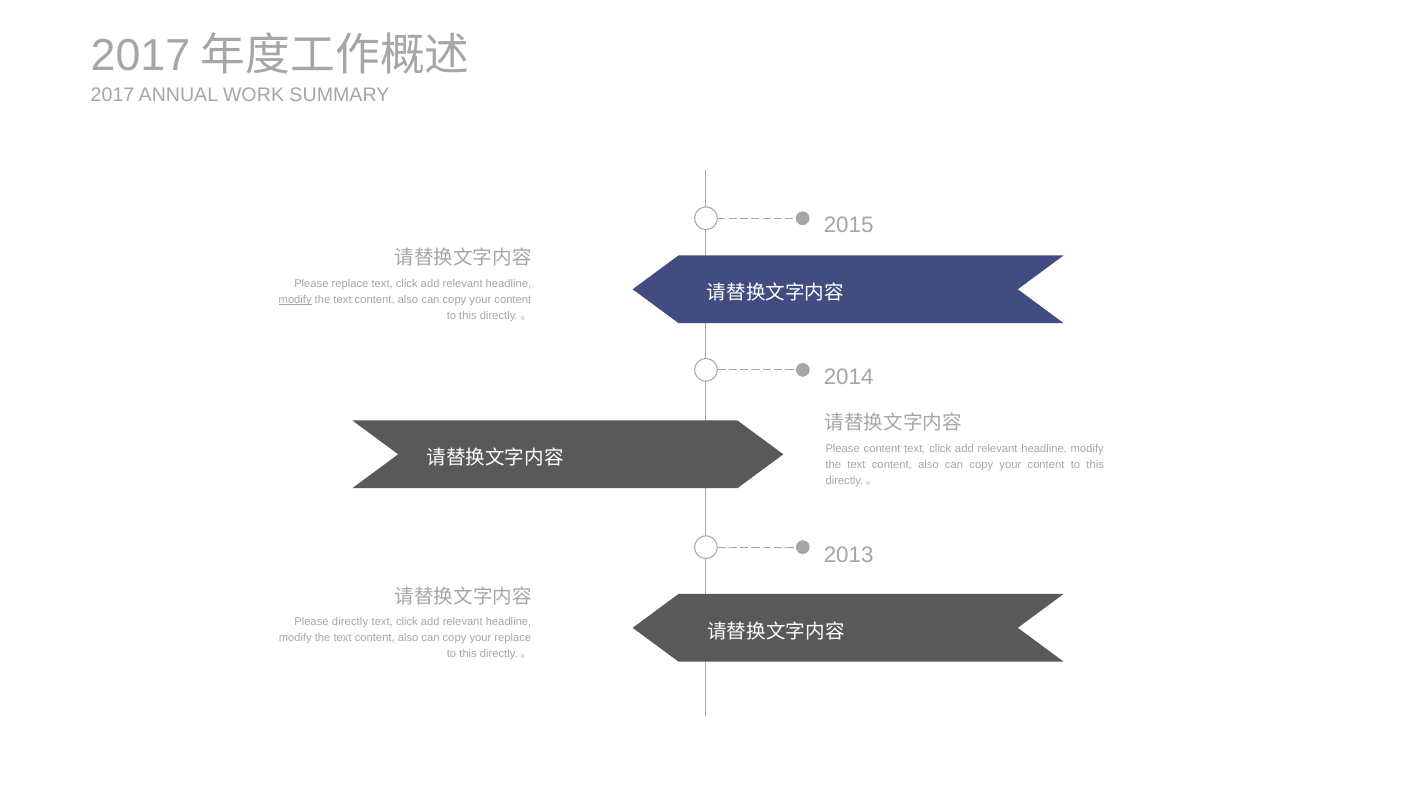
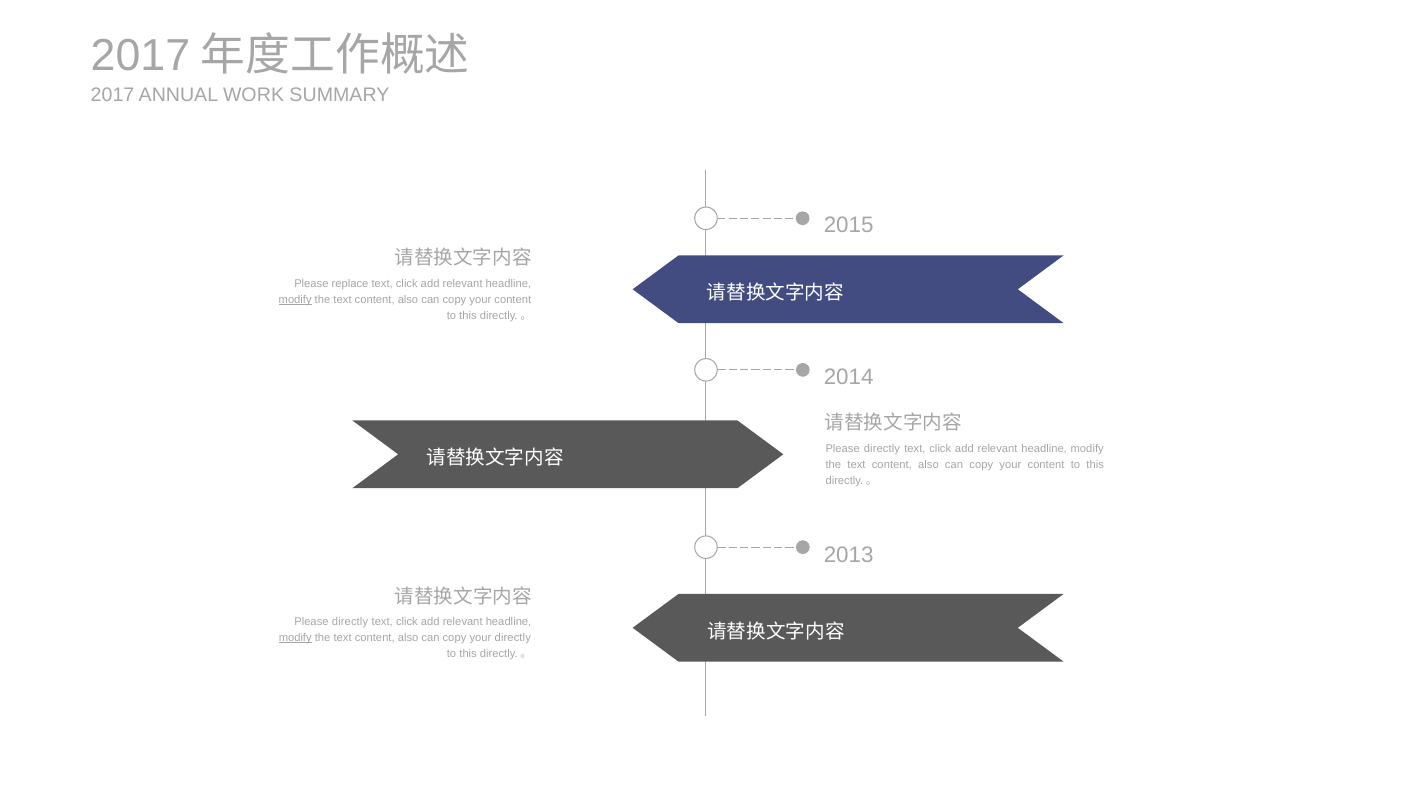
content: content -> directly (882, 448)
modify underline: none -> present (295, 638)
your replace: replace -> directly (513, 638)
